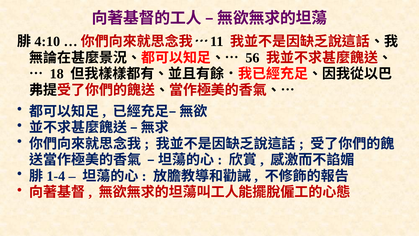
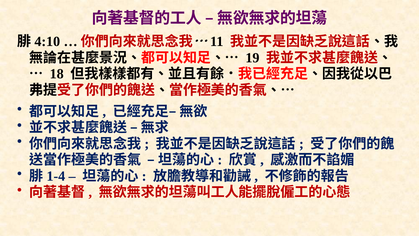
56: 56 -> 19 (252, 58)
